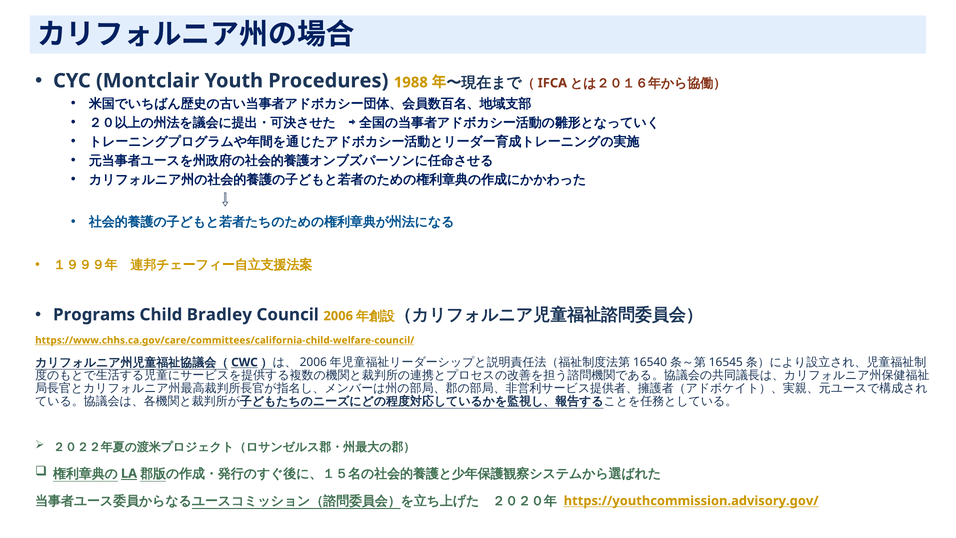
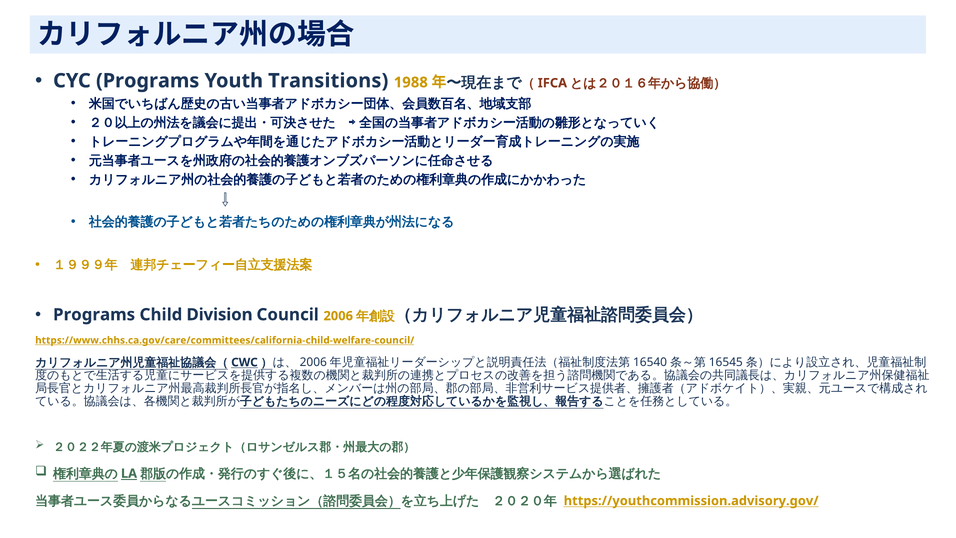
CYC Montclair: Montclair -> Programs (148, 81)
Procedures: Procedures -> Transitions (328, 81)
Bradley: Bradley -> Division (219, 315)
